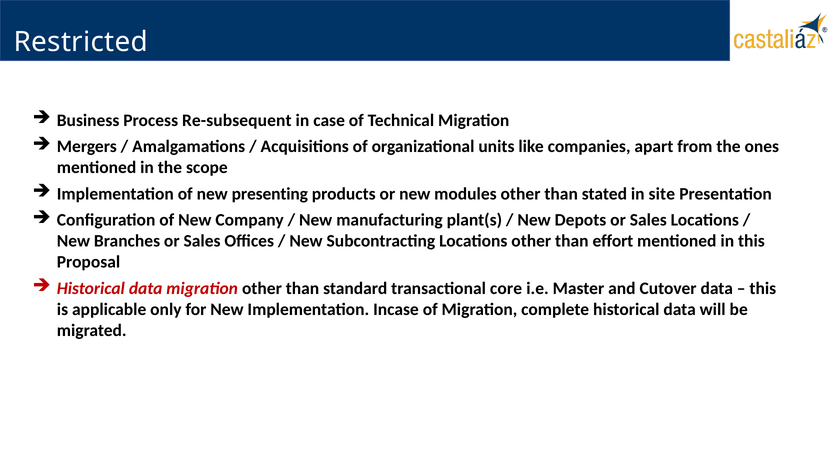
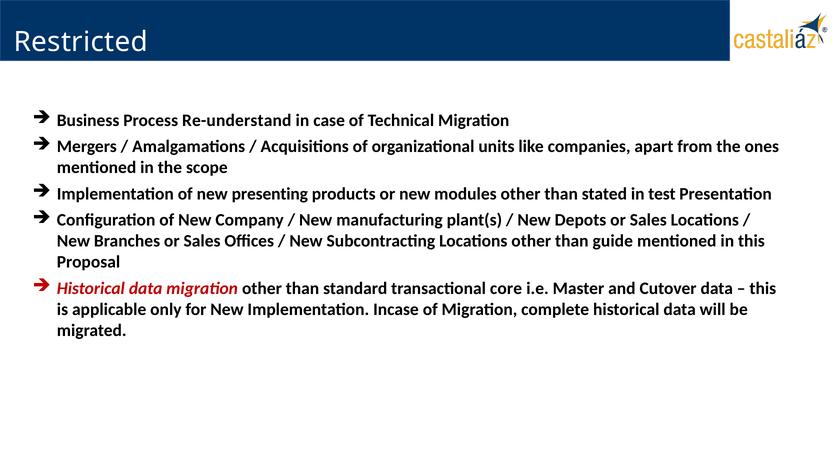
Re-subsequent: Re-subsequent -> Re-understand (237, 120)
site: site -> test (662, 194)
effort: effort -> guide (613, 241)
